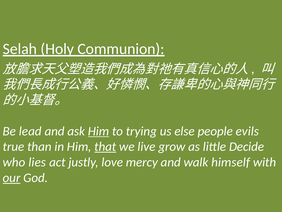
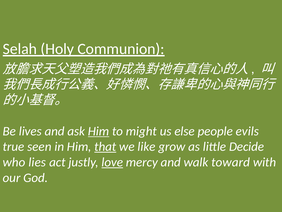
lead: lead -> lives (30, 131)
trying: trying -> might (141, 131)
than: than -> seen (39, 146)
live: live -> like (147, 146)
love underline: none -> present (112, 162)
himself: himself -> toward (231, 162)
our underline: present -> none (12, 177)
